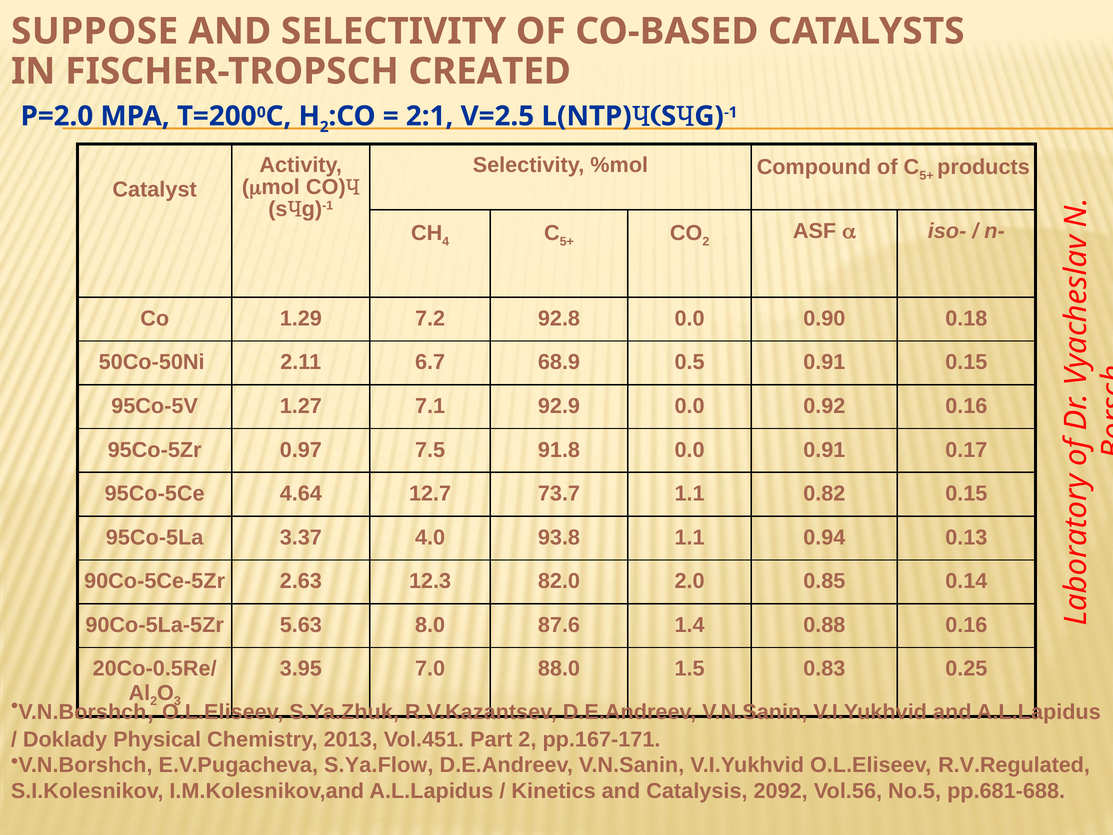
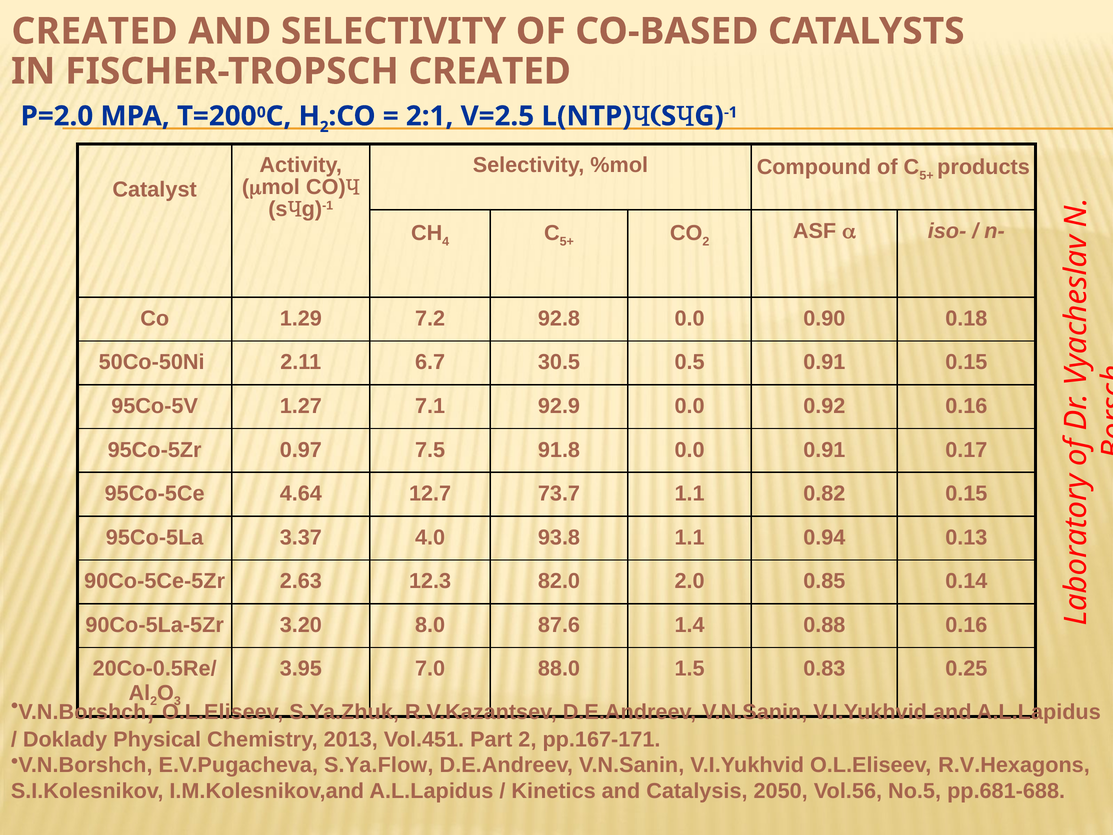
SUPPOSE: SUPPOSE -> CREATED (95, 31)
68.9: 68.9 -> 30.5 (559, 362)
5.63: 5.63 -> 3.20 (301, 625)
R.V.Regulated: R.V.Regulated -> R.V.Hexagons (1014, 765)
2092: 2092 -> 2050 (781, 791)
